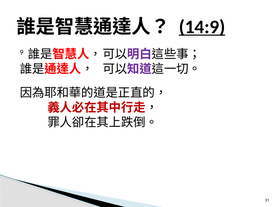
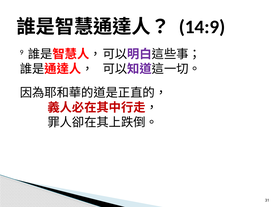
14:9 underline: present -> none (202, 27)
